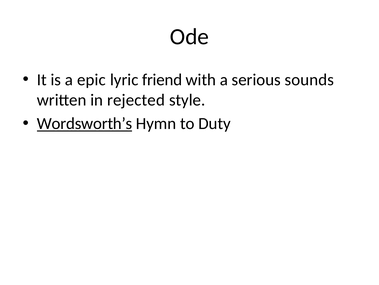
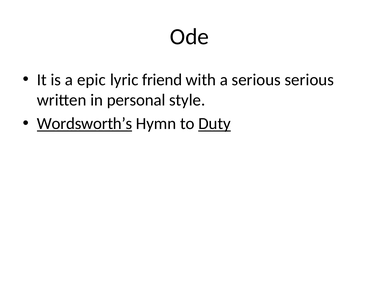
serious sounds: sounds -> serious (309, 80)
rejected: rejected -> personal (136, 100)
Duty underline: none -> present (215, 123)
